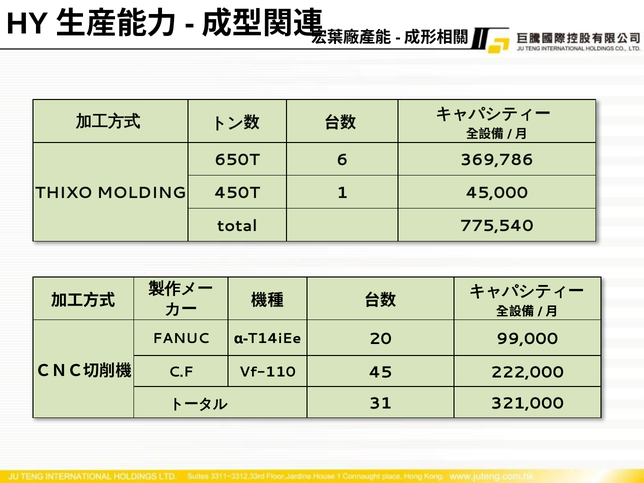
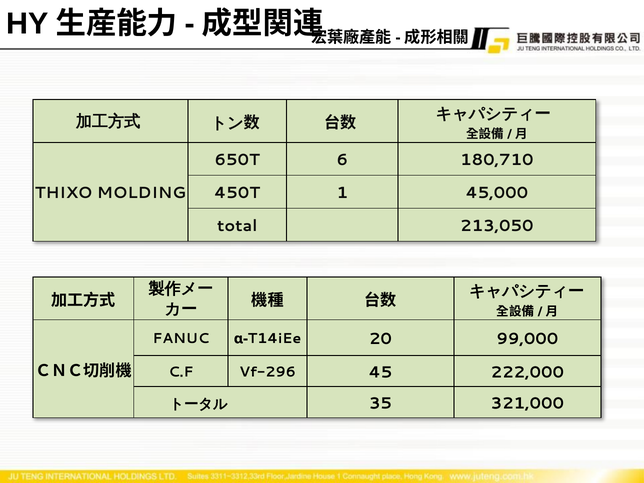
369,786: 369,786 -> 180,710 (497, 160)
775,540: 775,540 -> 213,050 (497, 226)
Vf-110: Vf-110 -> Vf-296 (268, 372)
31: 31 -> 35 (380, 403)
